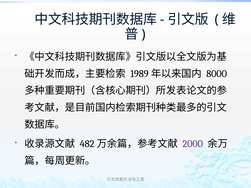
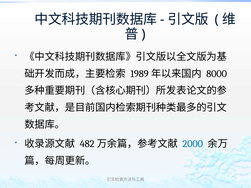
2000 colour: purple -> blue (193, 144)
